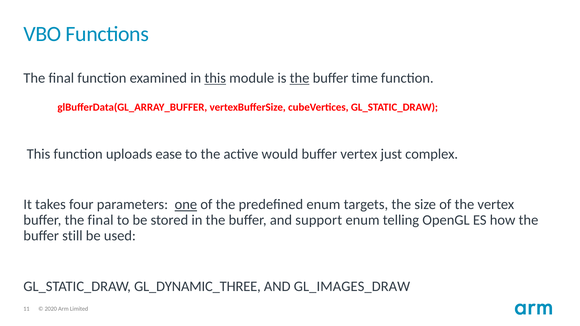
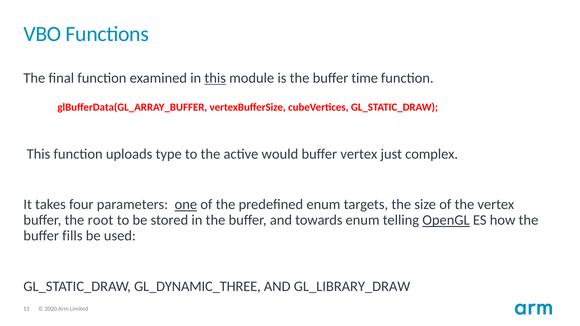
the underline: present -> none (300, 78)
ease: ease -> type (169, 154)
buffer the final: final -> root (101, 220)
support: support -> towards (319, 220)
OpenGL underline: none -> present (446, 220)
still: still -> fills (72, 236)
GL_IMAGES_DRAW: GL_IMAGES_DRAW -> GL_LIBRARY_DRAW (352, 287)
